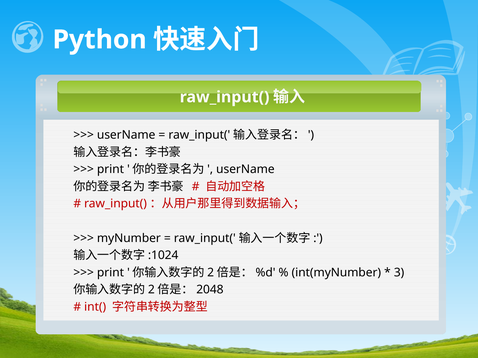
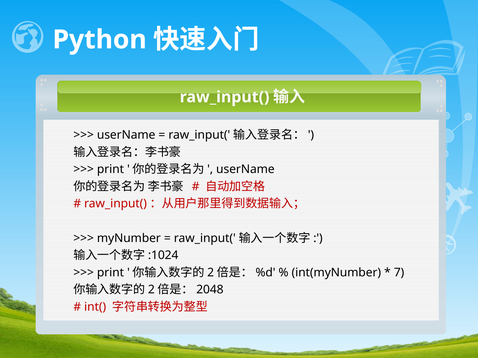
3: 3 -> 7 (399, 273)
